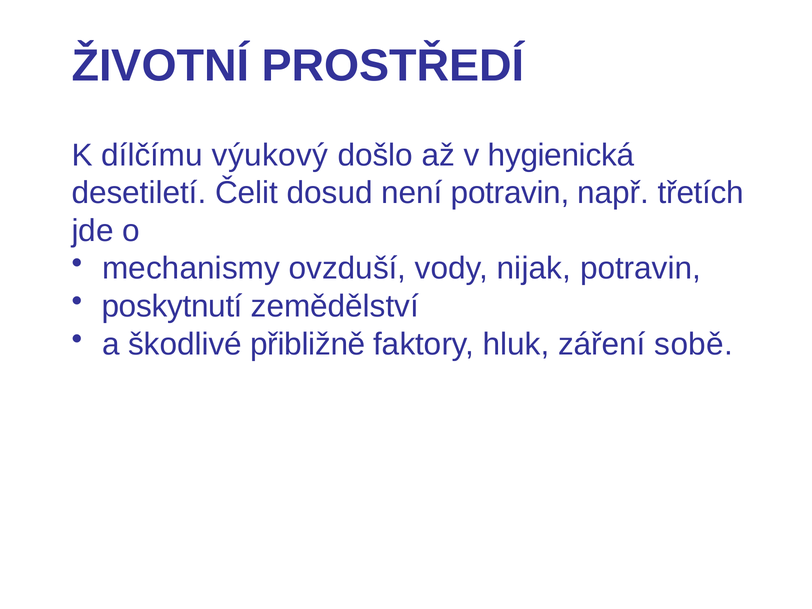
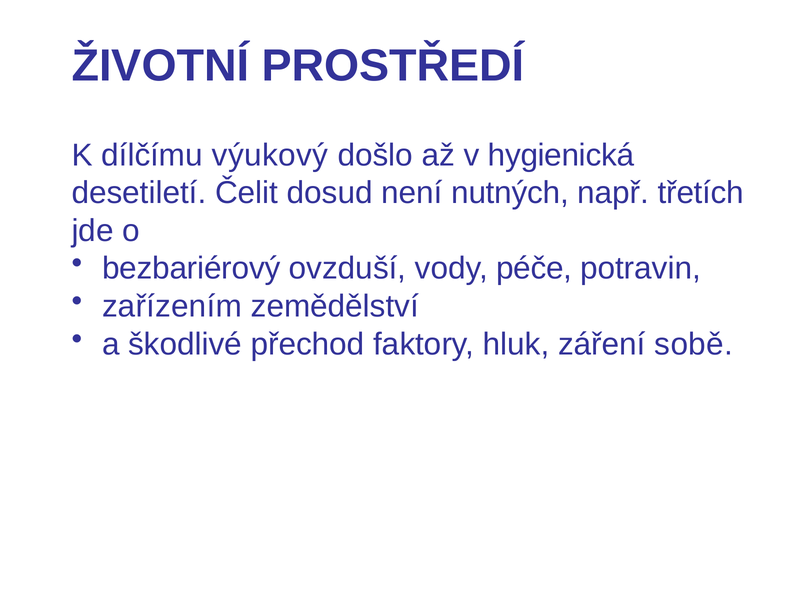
není potravin: potravin -> nutných (510, 193)
mechanismy: mechanismy -> bezbariérový (191, 269)
nijak: nijak -> péče (534, 269)
poskytnutí: poskytnutí -> zařízením (172, 306)
přibližně: přibližně -> přechod (308, 344)
